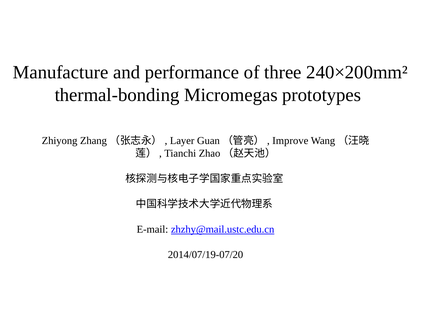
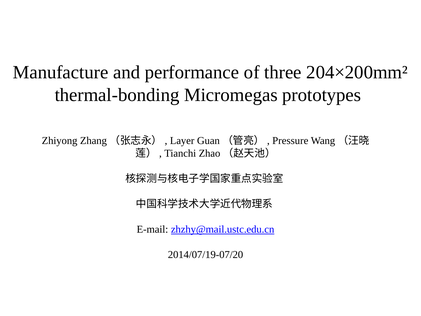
240×200mm²: 240×200mm² -> 204×200mm² (357, 72)
Improve: Improve -> Pressure (290, 141)
